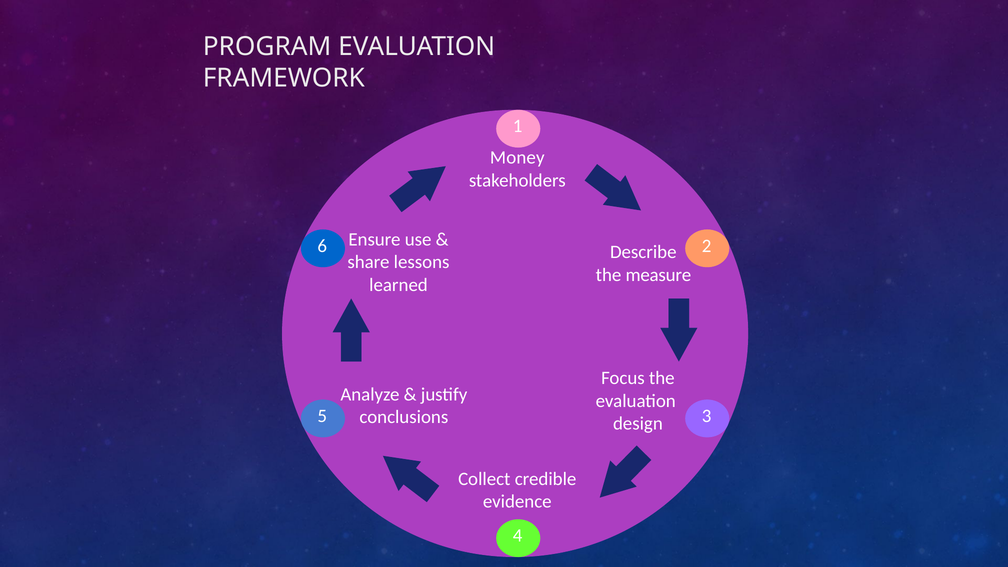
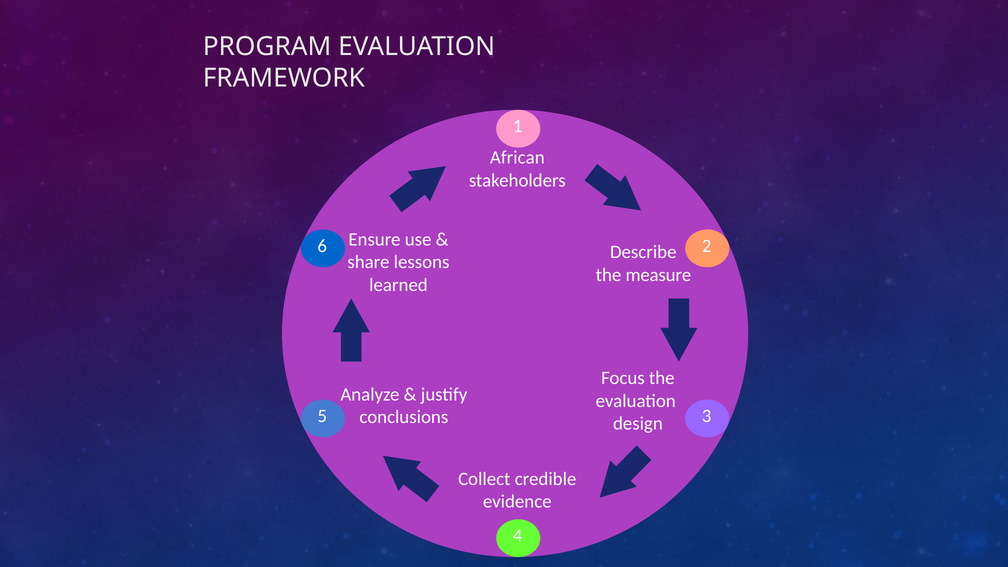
Money: Money -> African (517, 158)
